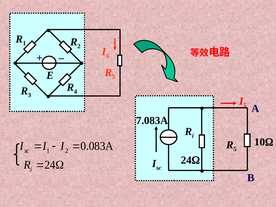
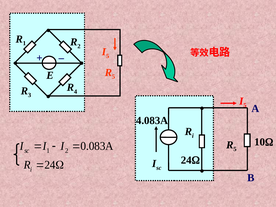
7.083A: 7.083A -> 4.083A (152, 120)
